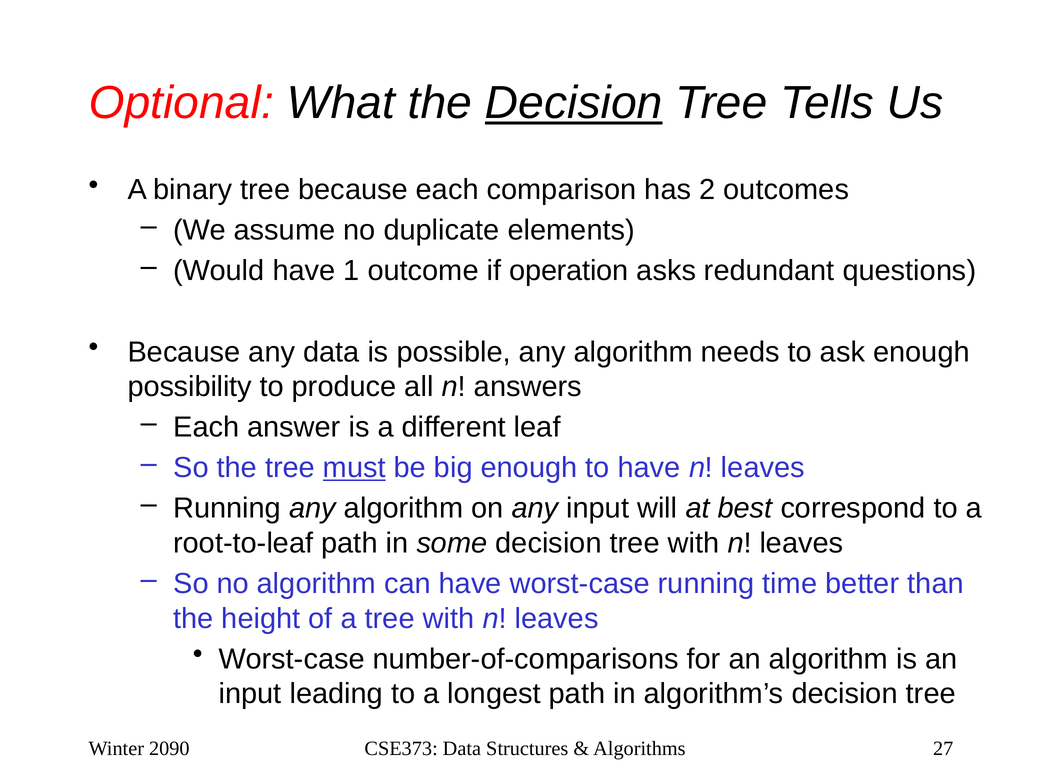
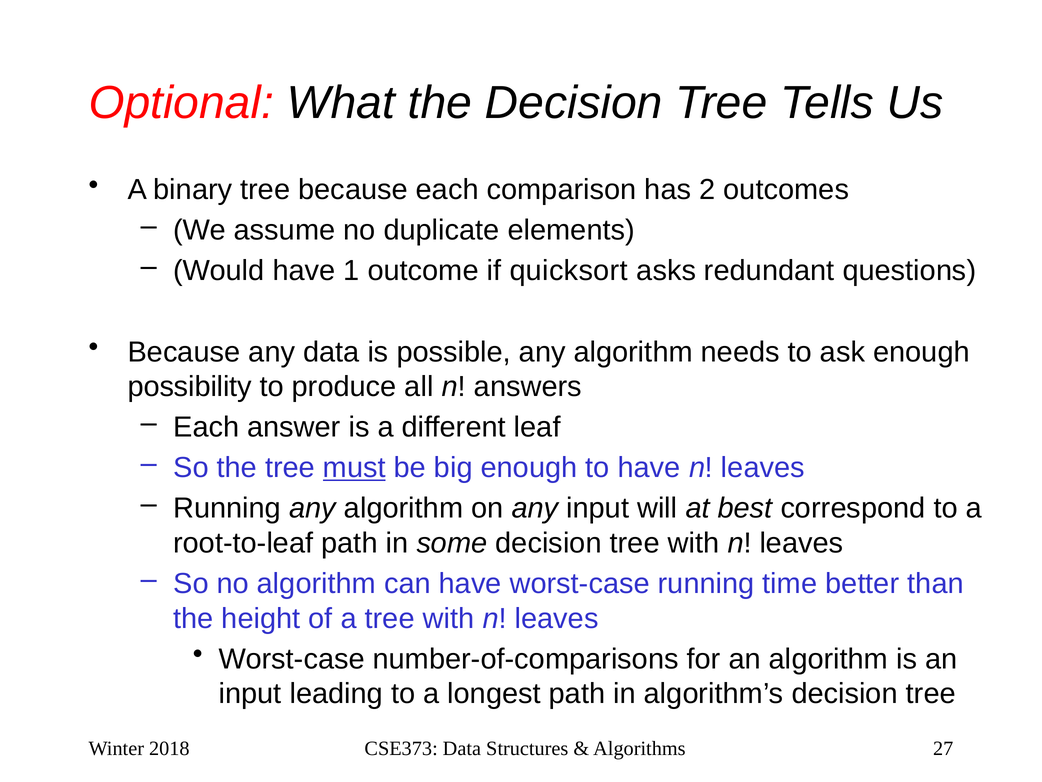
Decision underline: present -> none (574, 103)
operation: operation -> quicksort (569, 271)
2090: 2090 -> 2018 (169, 748)
